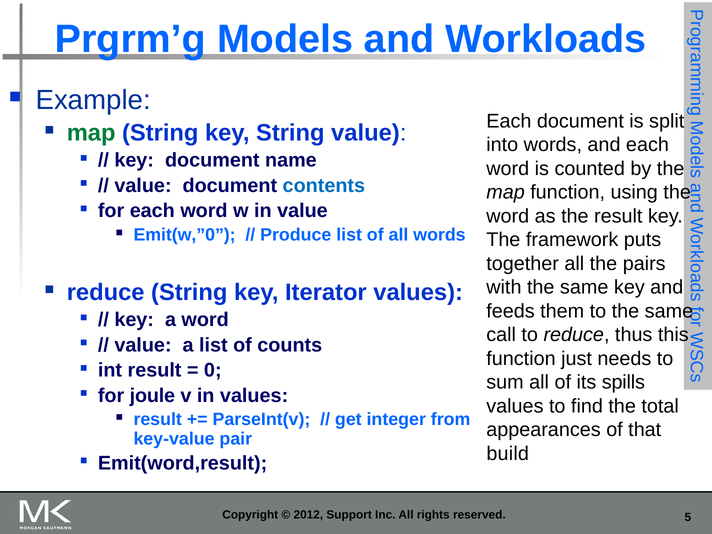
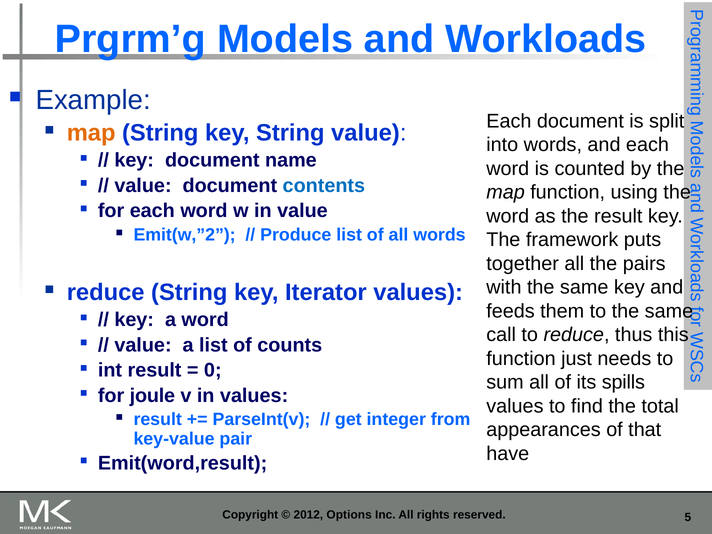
map colour: green -> orange (91, 133)
Emit(w,”0: Emit(w,”0 -> Emit(w,”2 (185, 235)
build: build -> have (508, 454)
Support: Support -> Options (349, 515)
